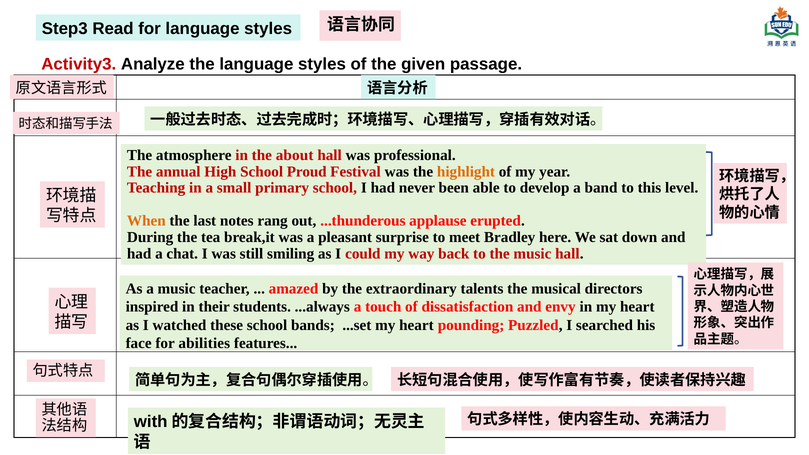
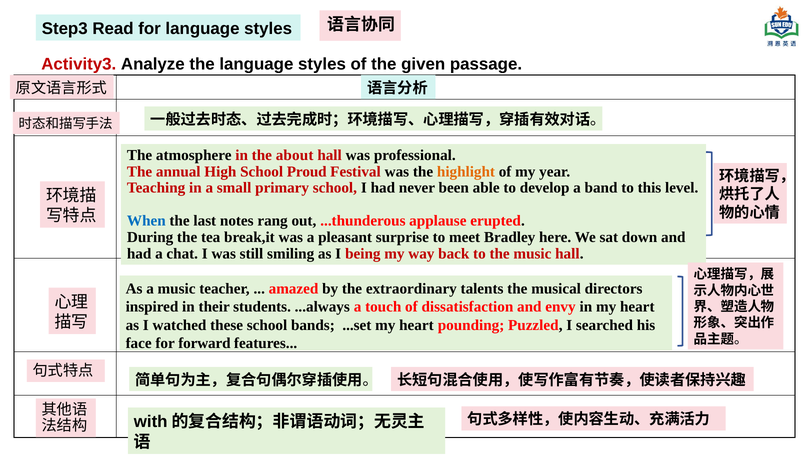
When colour: orange -> blue (146, 221)
could: could -> being (363, 254)
abilities: abilities -> forward (204, 343)
